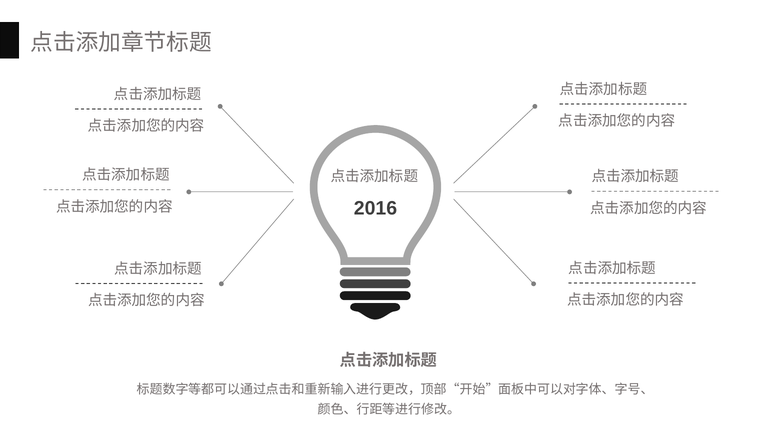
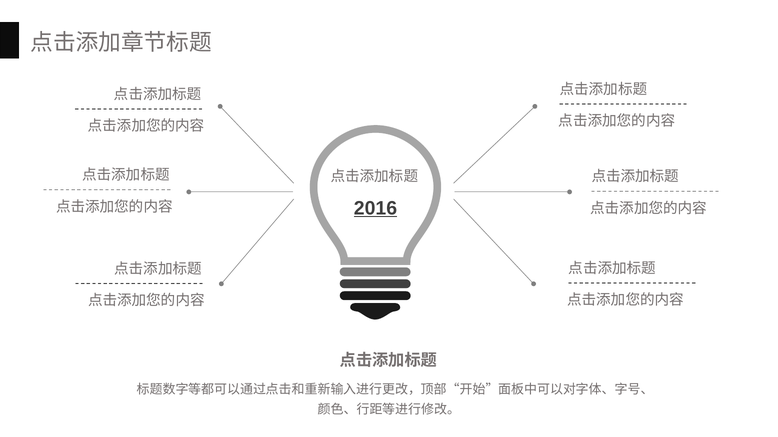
2016 underline: none -> present (375, 208)
